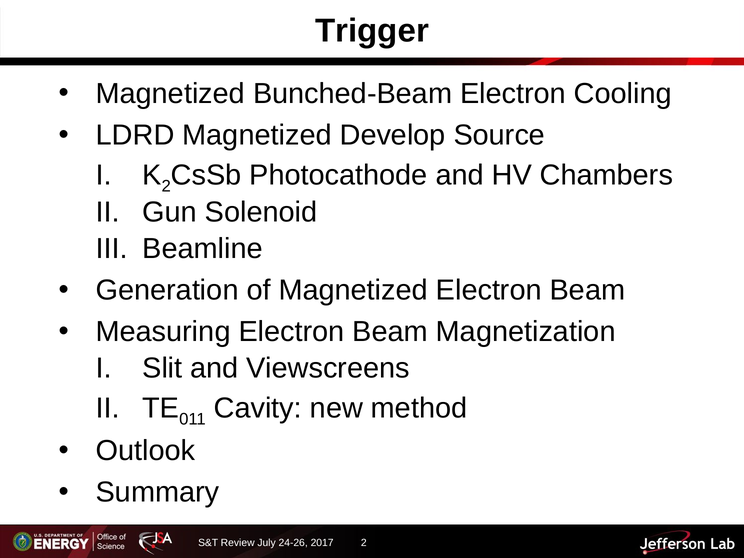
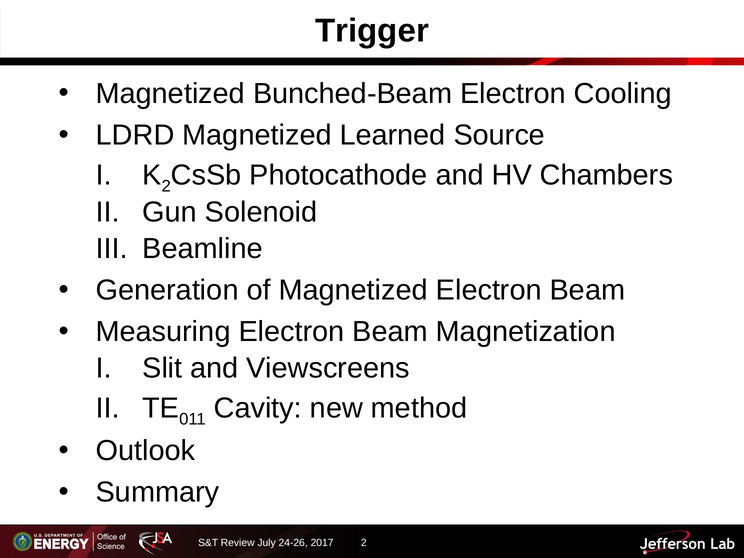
Develop: Develop -> Learned (393, 135)
